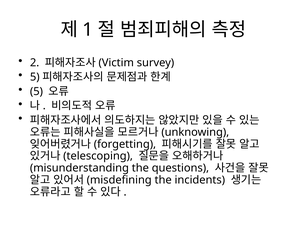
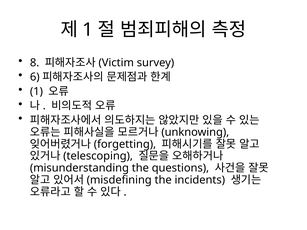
2: 2 -> 8 (35, 63)
5: 5 -> 6 (35, 77)
5: 5 -> 1 (36, 92)
